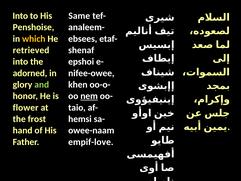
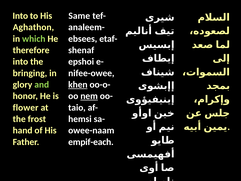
Penshoise: Penshoise -> Aghathon (33, 27)
which colour: yellow -> light green (34, 39)
retrieved: retrieved -> therefore (31, 50)
adorned: adorned -> bringing (30, 73)
khen underline: none -> present (78, 85)
empif-love: empif-love -> empif-each (91, 142)
